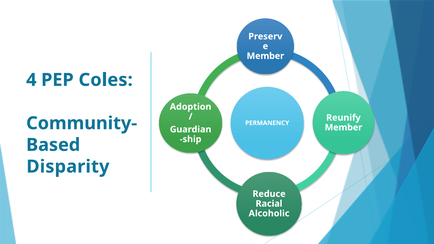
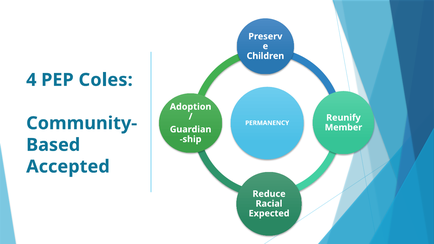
Member: Member -> Children (265, 56)
Disparity: Disparity -> Accepted (68, 167)
Alcoholic: Alcoholic -> Expected (269, 214)
